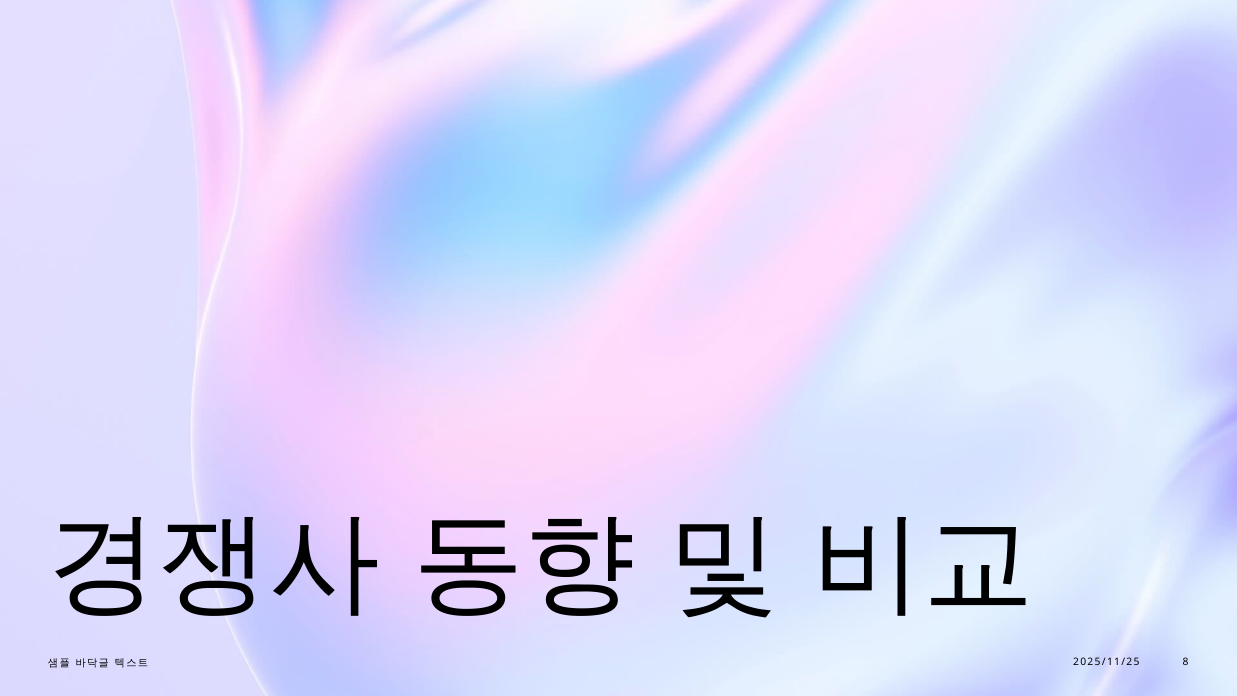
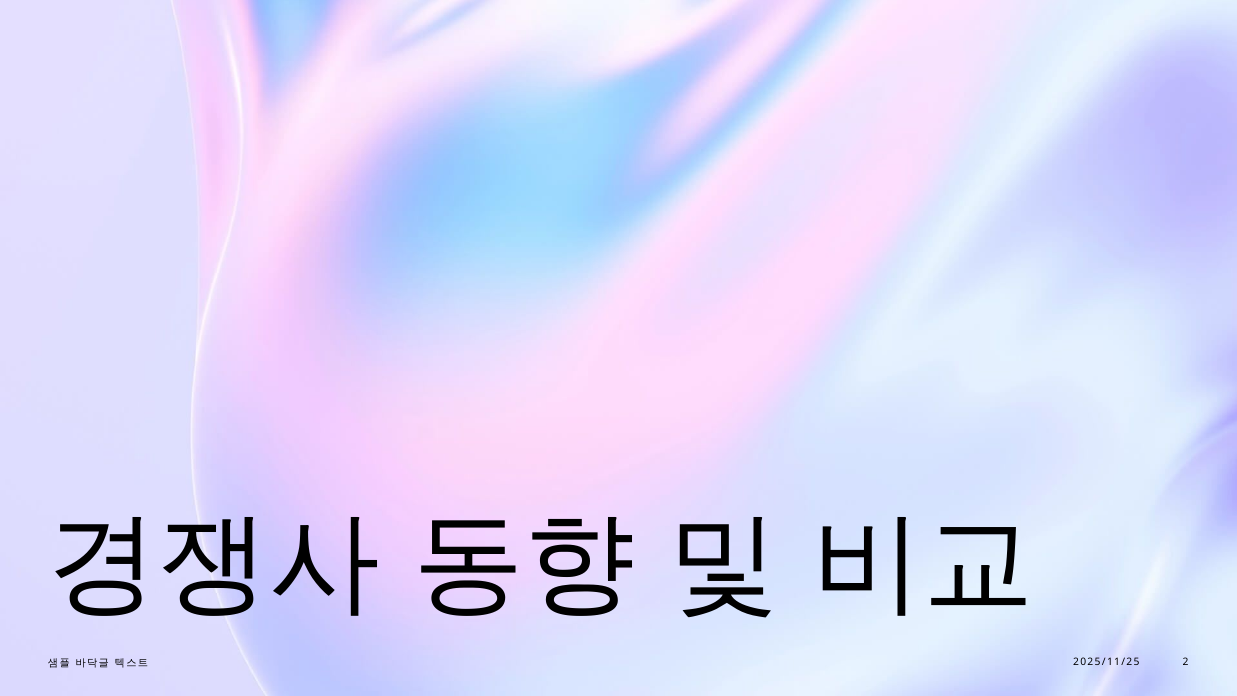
8: 8 -> 2 (1185, 662)
